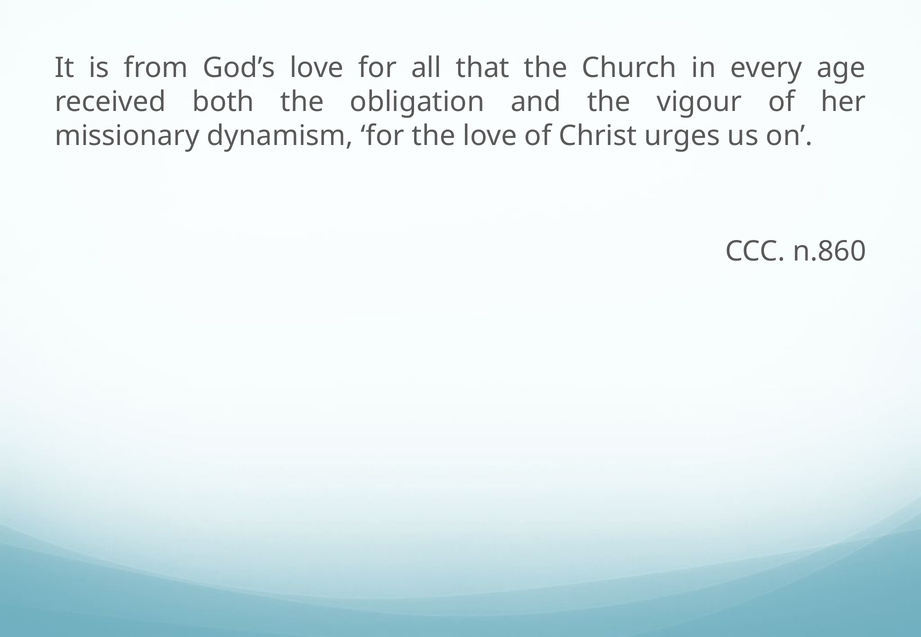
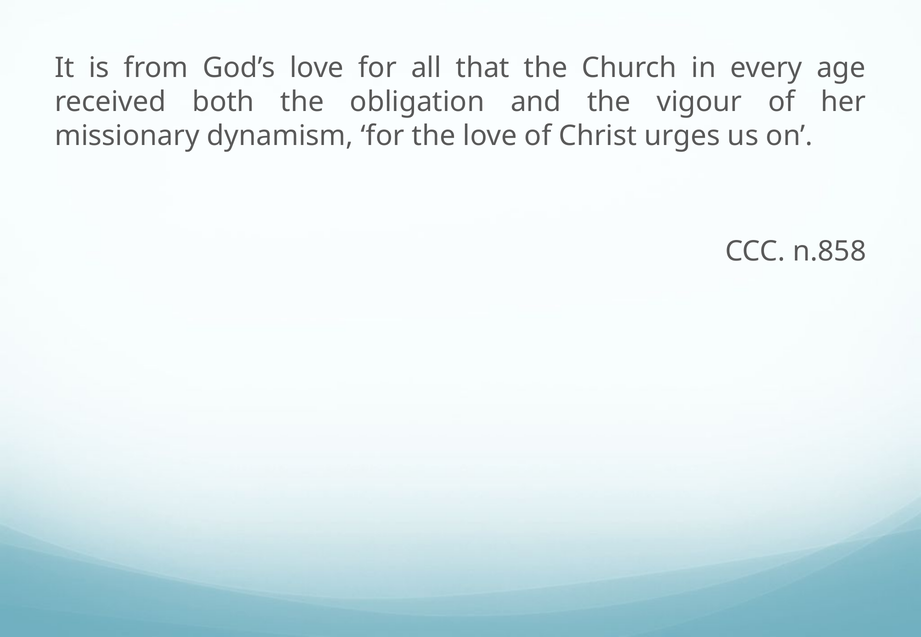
n.860: n.860 -> n.858 (829, 251)
